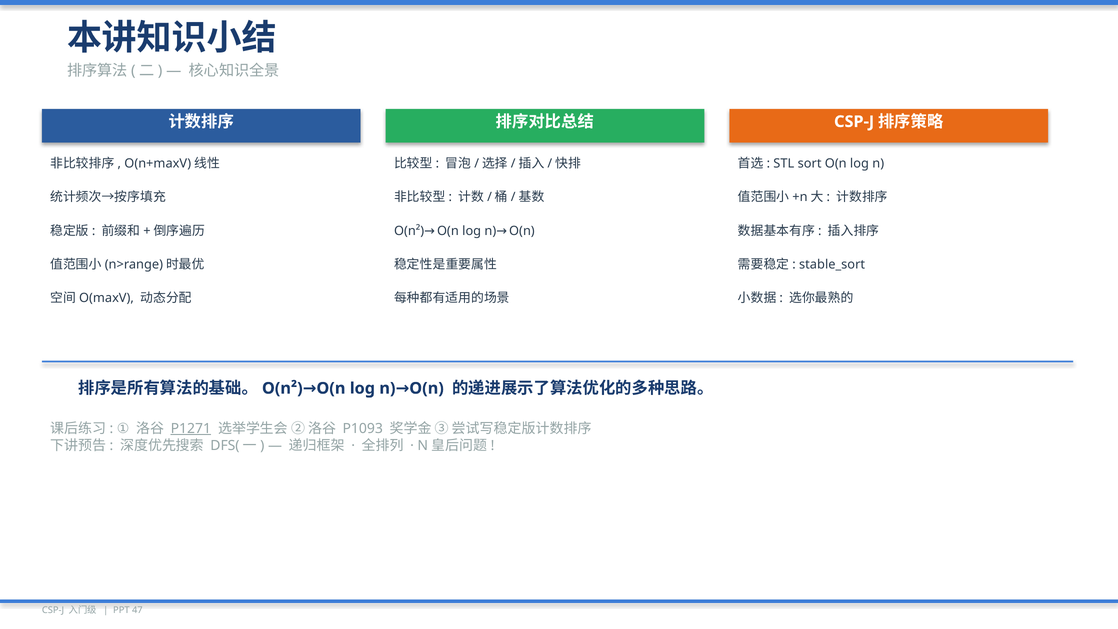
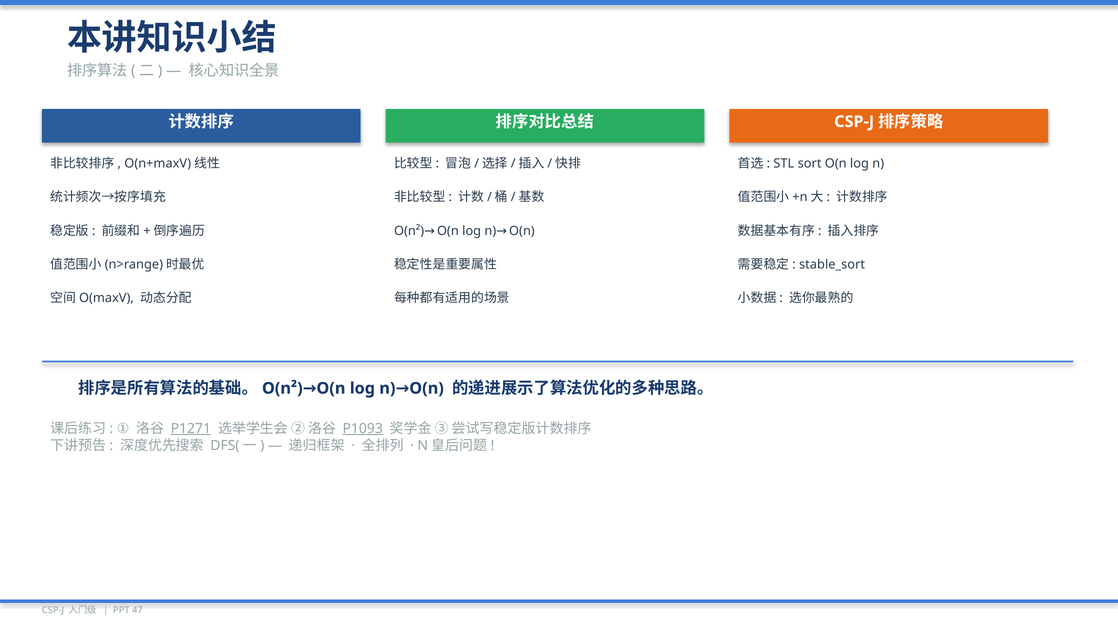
P1093 underline: none -> present (363, 429)
